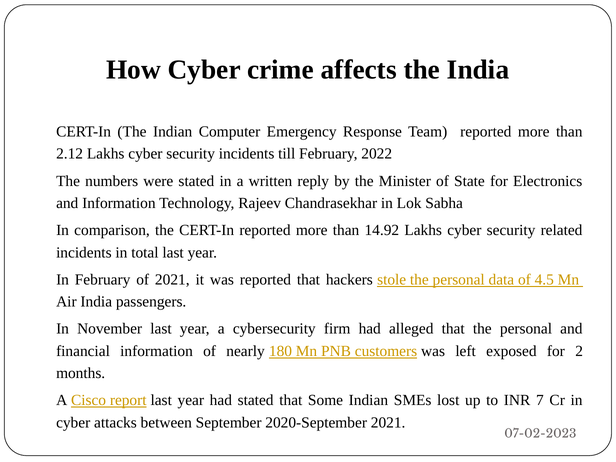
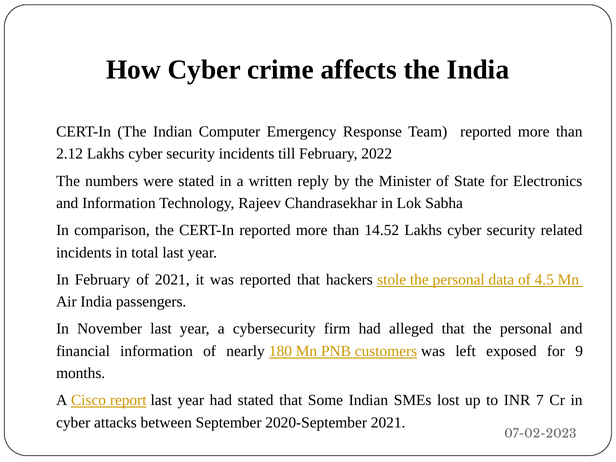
14.92: 14.92 -> 14.52 (382, 230)
2: 2 -> 9 (579, 351)
